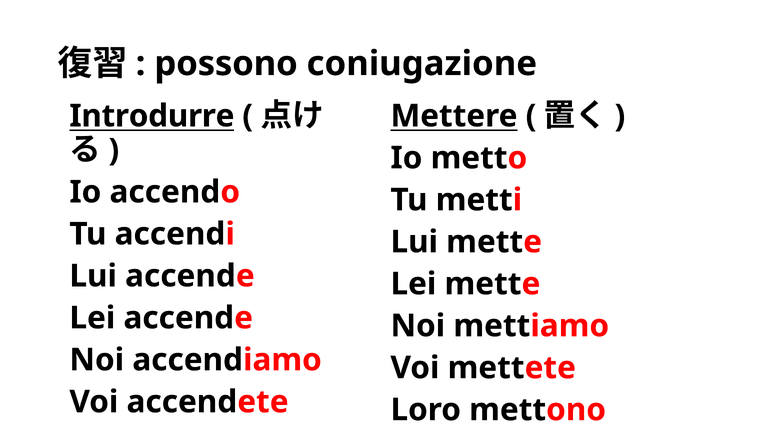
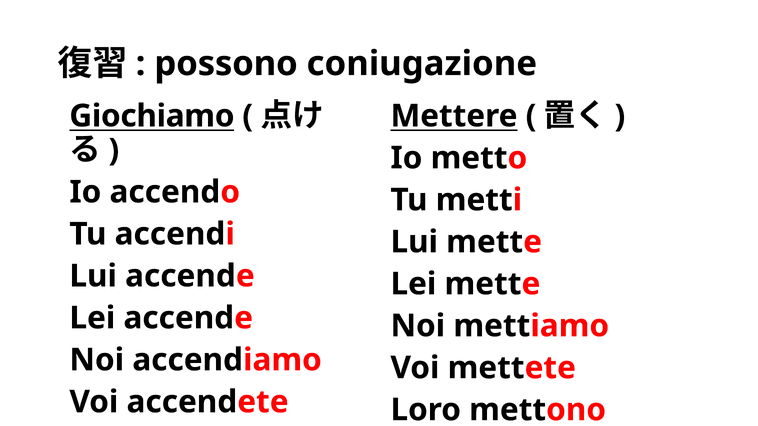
Introdurre: Introdurre -> Giochiamo (152, 116)
